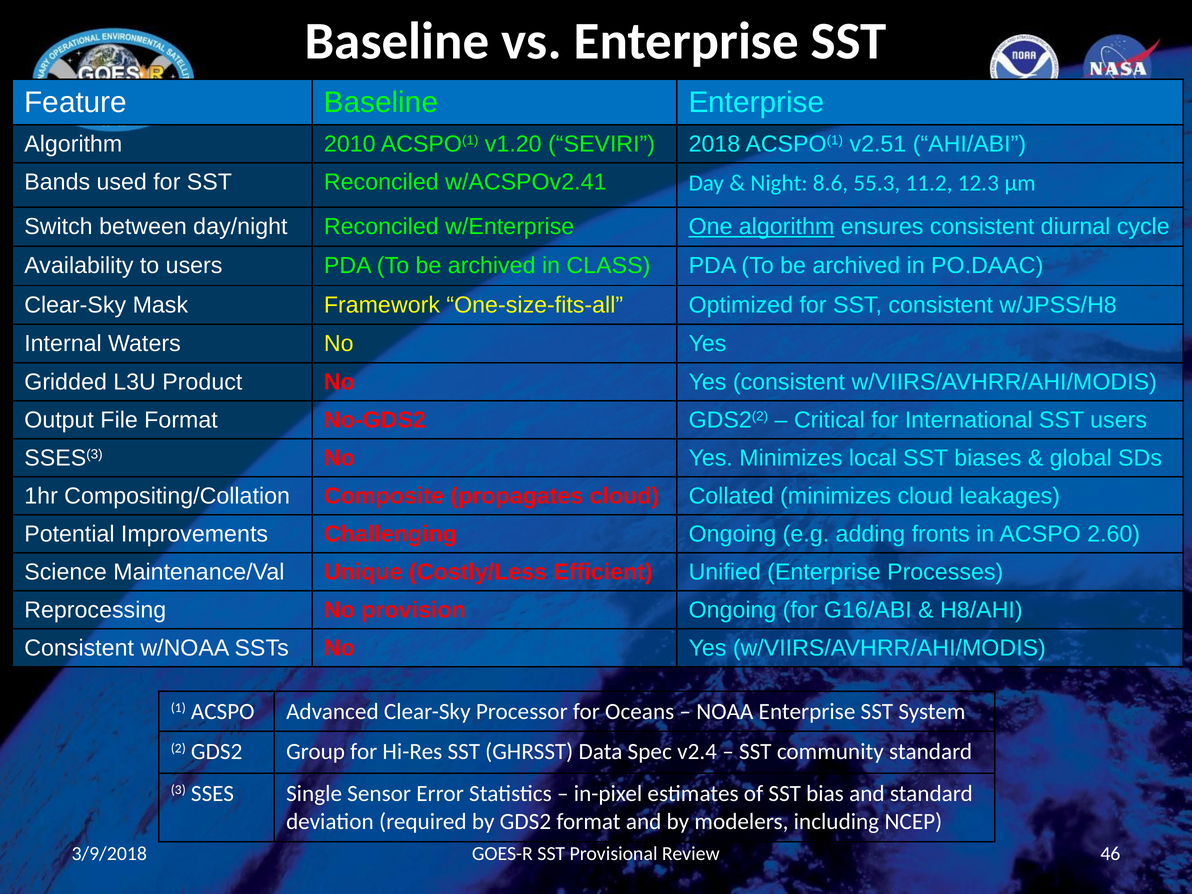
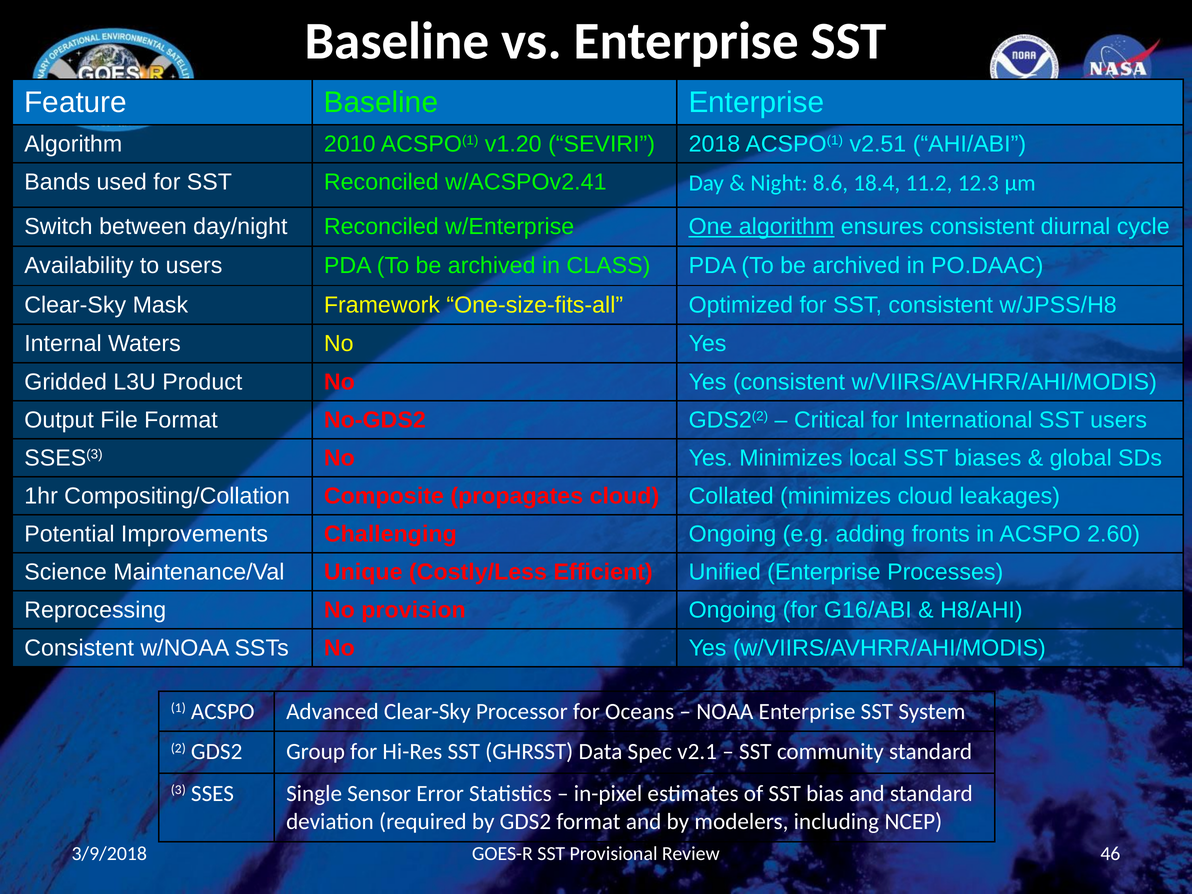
55.3: 55.3 -> 18.4 (877, 183)
v2.4: v2.4 -> v2.1 (697, 752)
